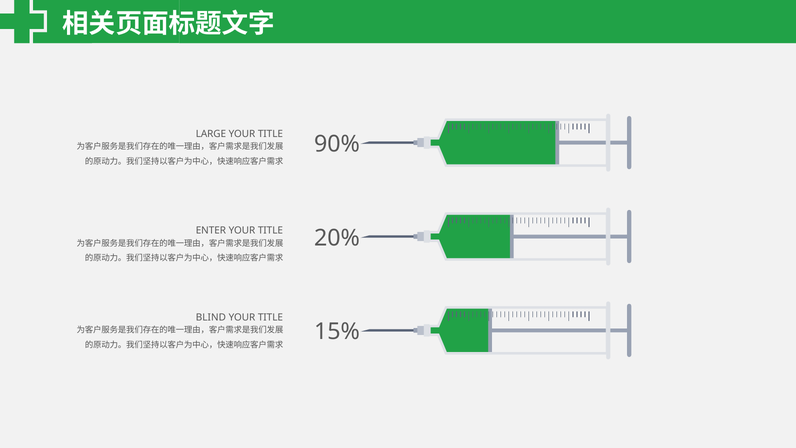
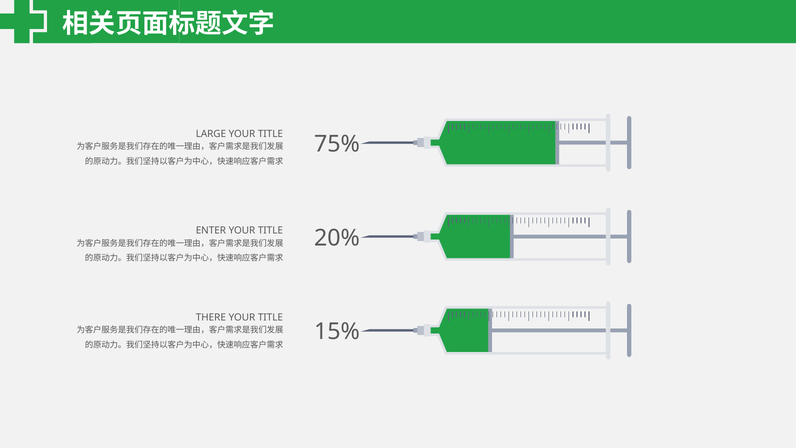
90%: 90% -> 75% (337, 144)
BLIND: BLIND -> THERE (211, 317)
